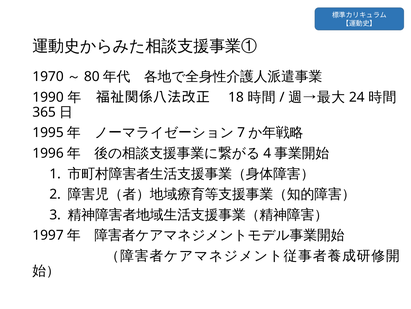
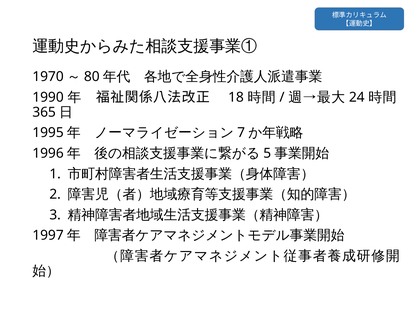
4: 4 -> 5 (267, 153)
